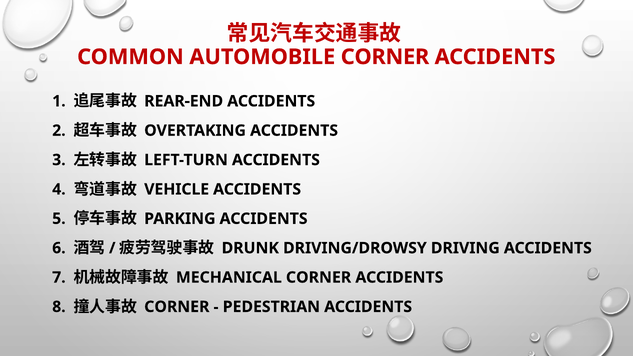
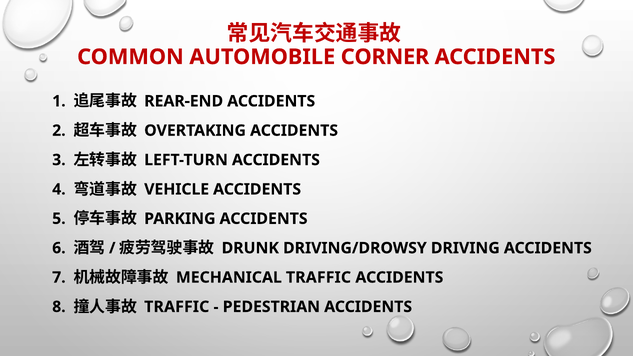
MECHANICAL CORNER: CORNER -> TRAFFIC (318, 277)
CORNER: CORNER -> TRAFFIC (177, 307)
